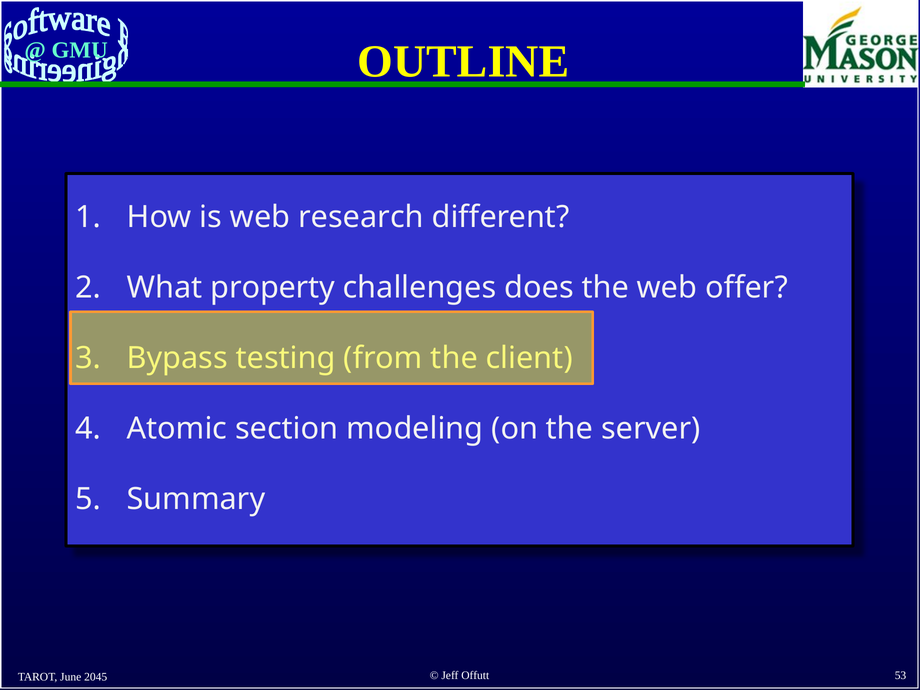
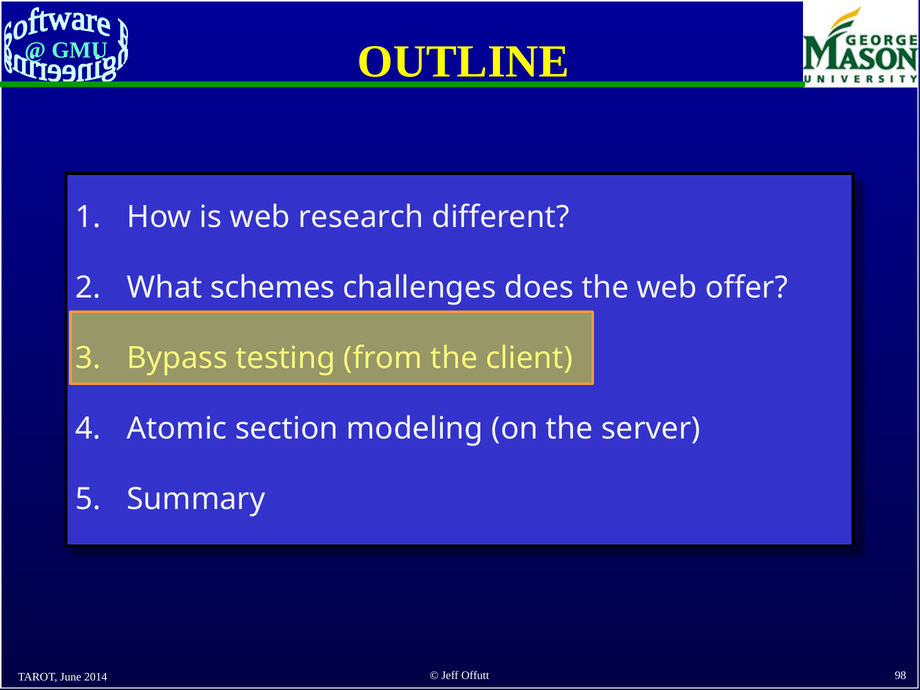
property: property -> schemes (273, 288)
2045: 2045 -> 2014 (96, 677)
53: 53 -> 98 (900, 675)
